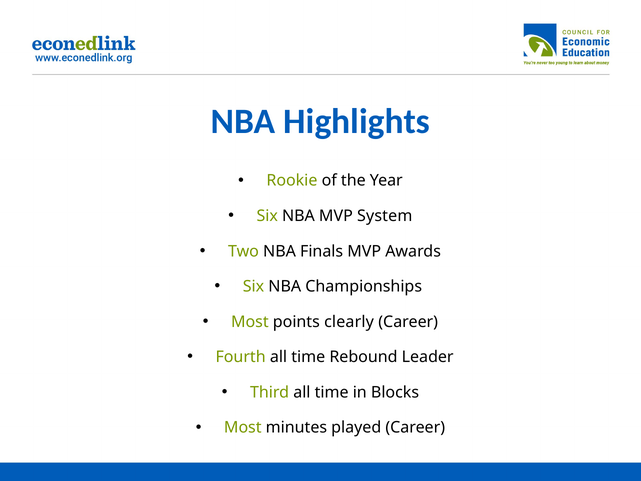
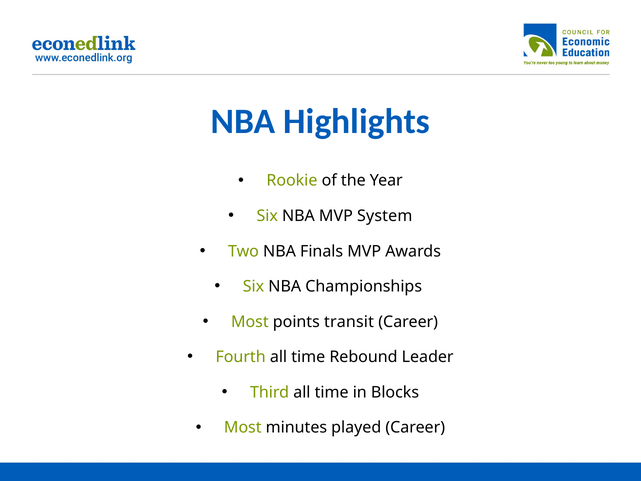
clearly: clearly -> transit (349, 322)
